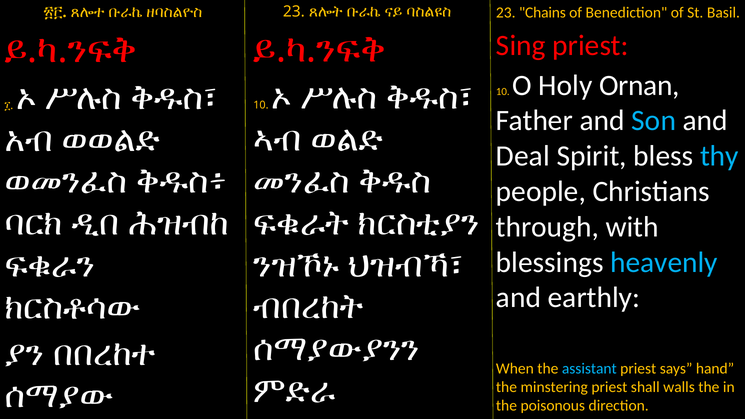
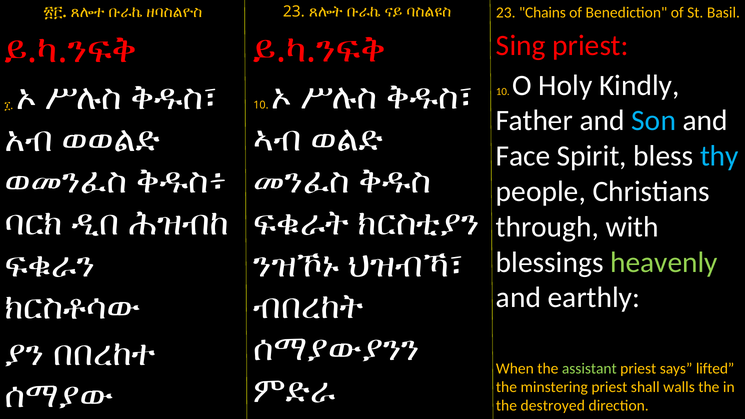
Ornan: Ornan -> Kindly (639, 85)
Deal: Deal -> Face (523, 156)
heavenly colour: light blue -> light green (664, 262)
assistant colour: light blue -> light green (589, 368)
hand: hand -> lifted (715, 368)
poisonous: poisonous -> destroyed (553, 406)
